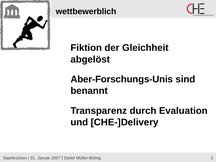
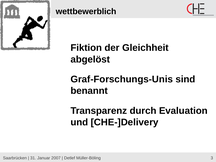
Aber-Forschungs-Unis: Aber-Forschungs-Unis -> Graf-Forschungs-Unis (122, 79)
